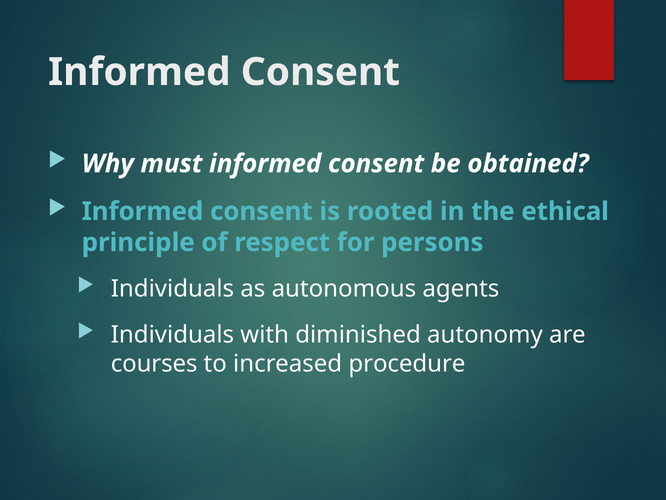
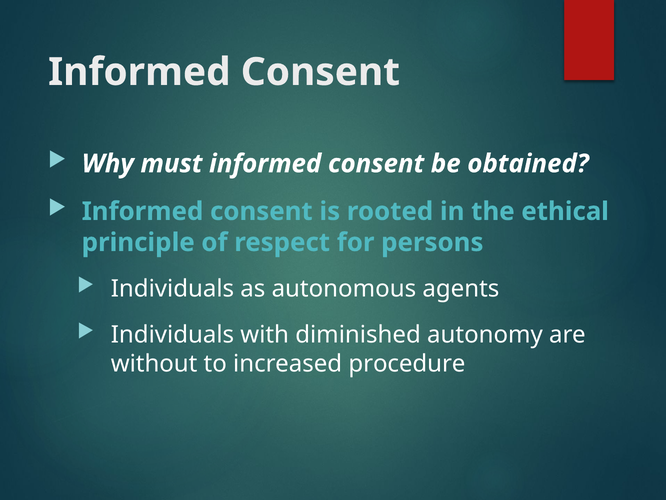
courses: courses -> without (154, 363)
